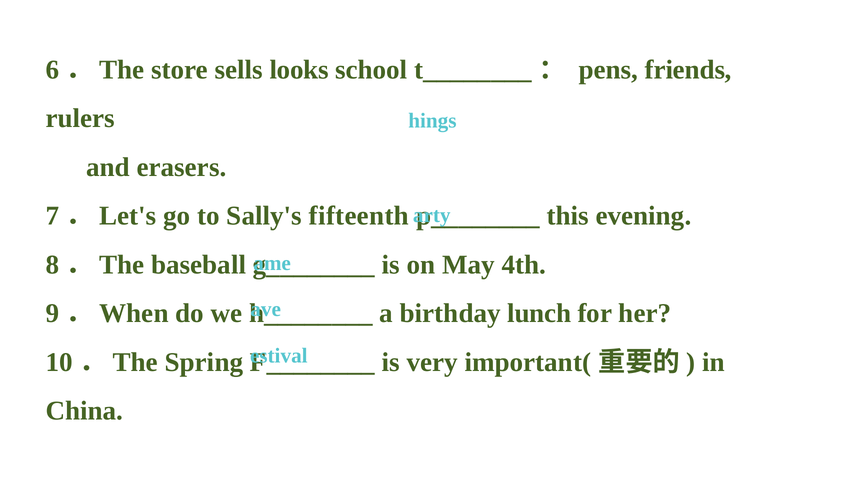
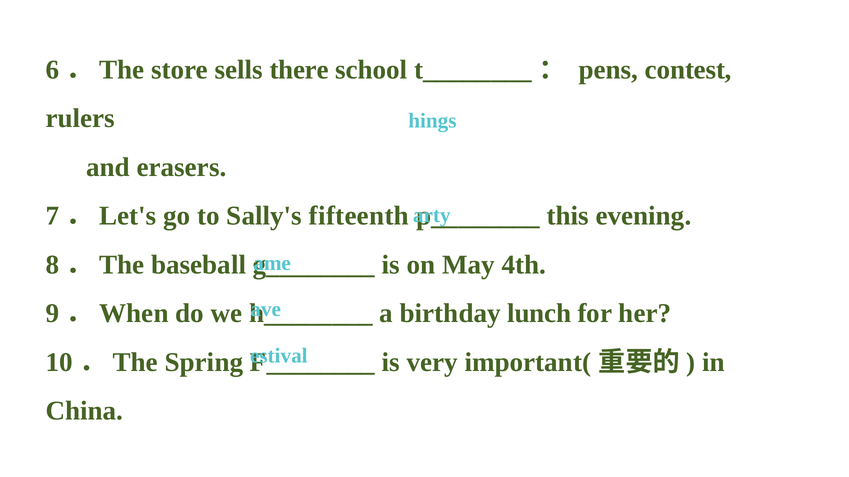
looks: looks -> there (299, 70)
friends: friends -> contest (688, 70)
